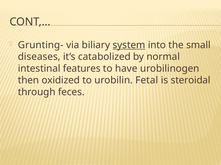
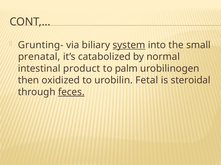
diseases: diseases -> prenatal (39, 57)
features: features -> product (82, 69)
have: have -> palm (126, 69)
feces underline: none -> present (71, 92)
